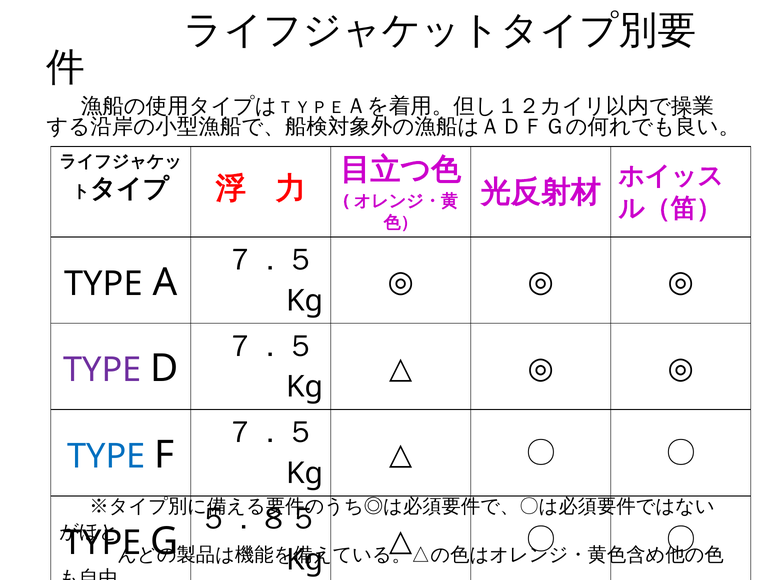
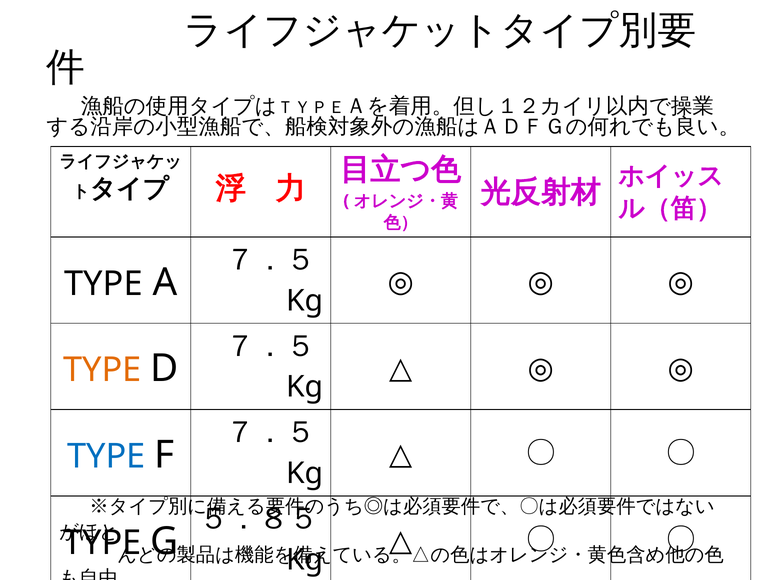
TYPE colour: purple -> orange (102, 370)
